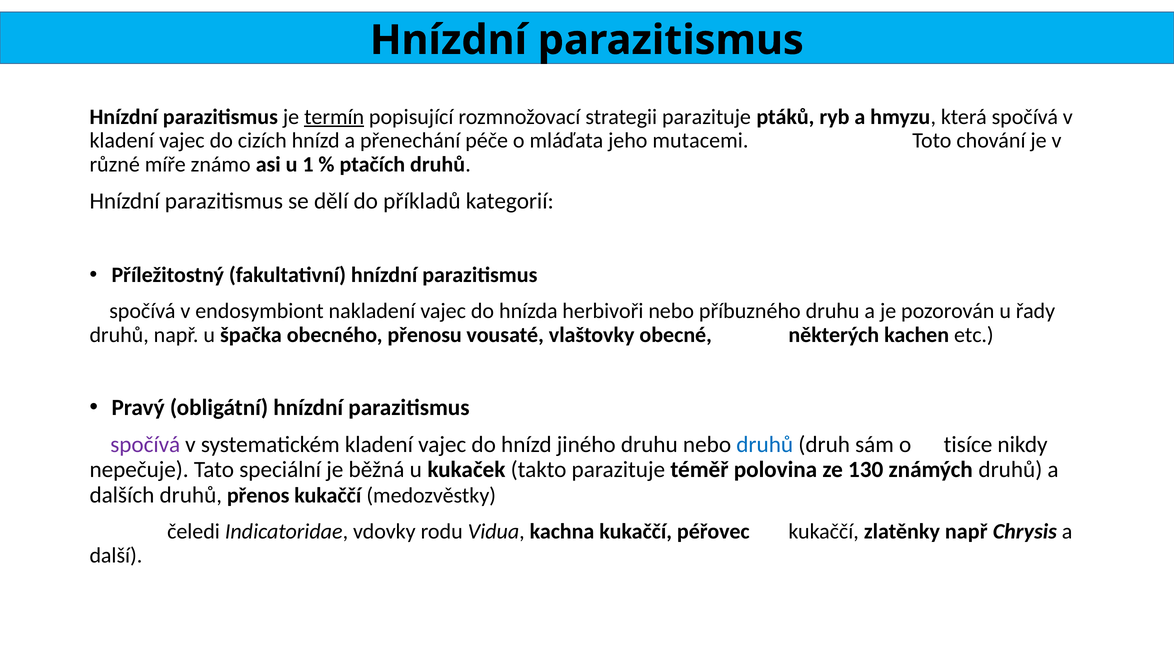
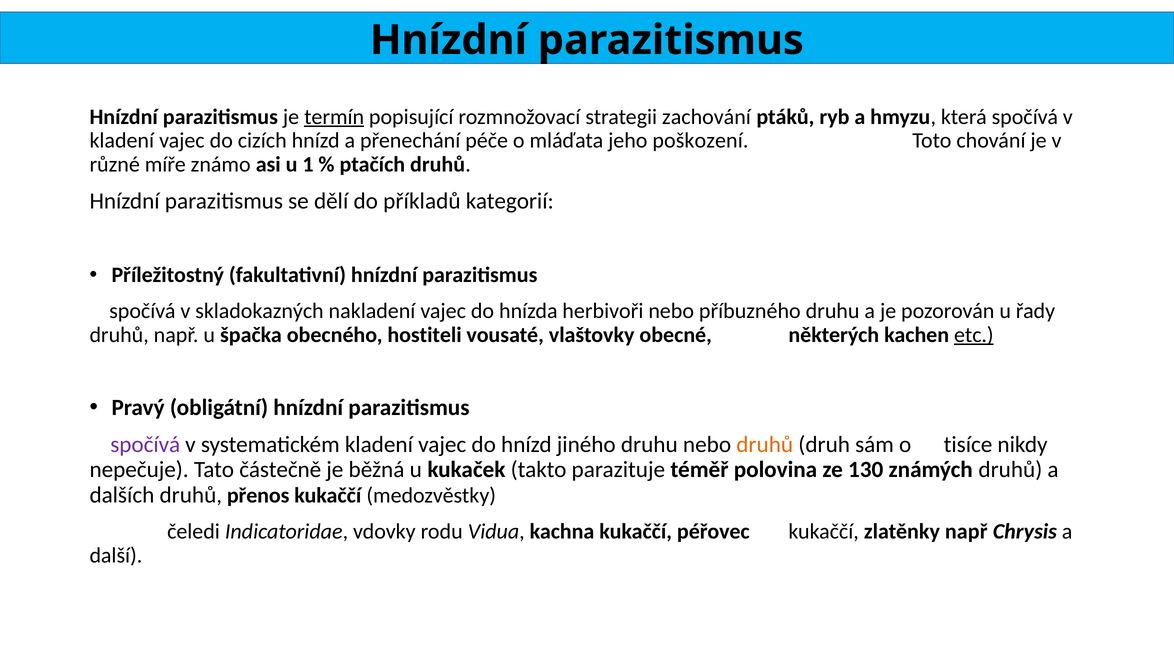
strategii parazituje: parazituje -> zachování (706, 117)
mutacemi: mutacemi -> poškození (700, 141)
endosymbiont: endosymbiont -> skladokazných (260, 311)
přenosu: přenosu -> hostiteli (425, 335)
etc underline: none -> present (974, 335)
druhů colour: blue -> orange (765, 445)
speciální: speciální -> částečně (280, 470)
